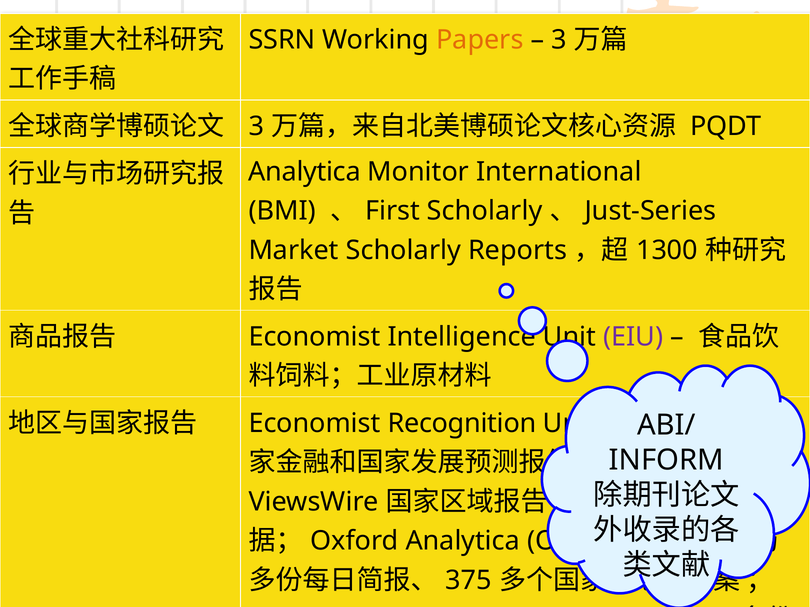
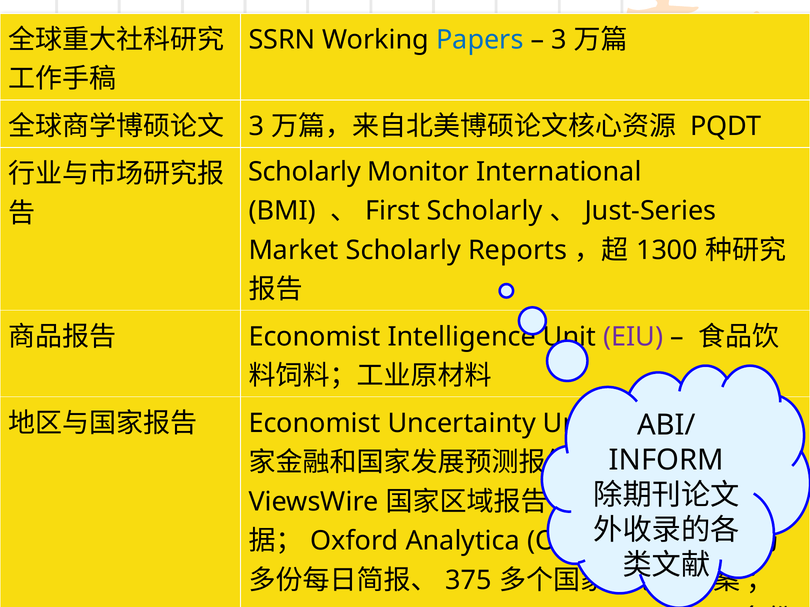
Papers colour: orange -> blue (480, 40)
Analytica: Analytica -> Scholarly (305, 172)
Recognition: Recognition -> Uncertainty (462, 424)
